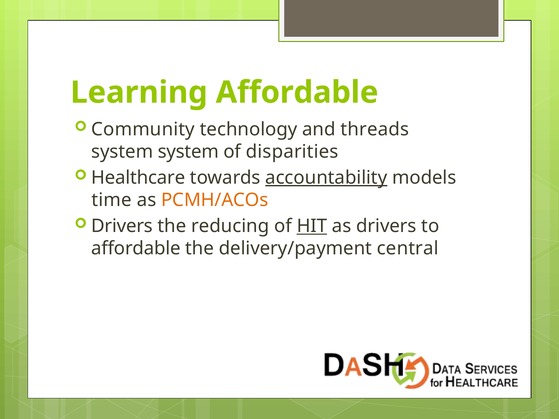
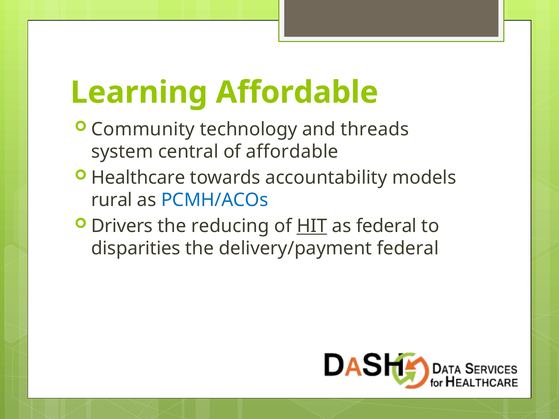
system system: system -> central (188, 152)
of disparities: disparities -> affordable (292, 152)
accountability underline: present -> none (326, 178)
time: time -> rural (112, 200)
PCMH/ACOs colour: orange -> blue (215, 200)
as drivers: drivers -> federal (386, 226)
affordable: affordable -> disparities (136, 249)
delivery/payment central: central -> federal (408, 249)
